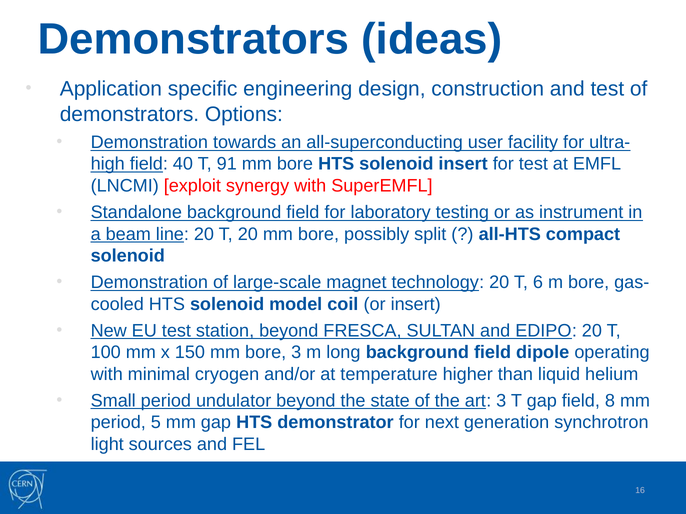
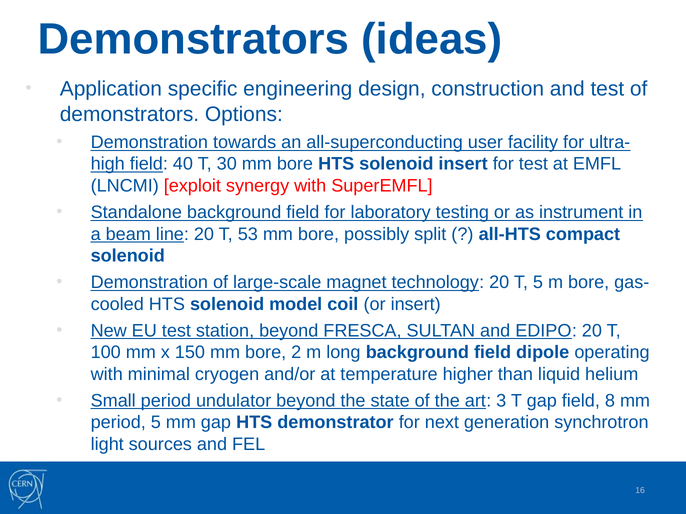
91: 91 -> 30 (227, 164)
T 20: 20 -> 53 (248, 234)
T 6: 6 -> 5 (538, 283)
bore 3: 3 -> 2 (296, 353)
